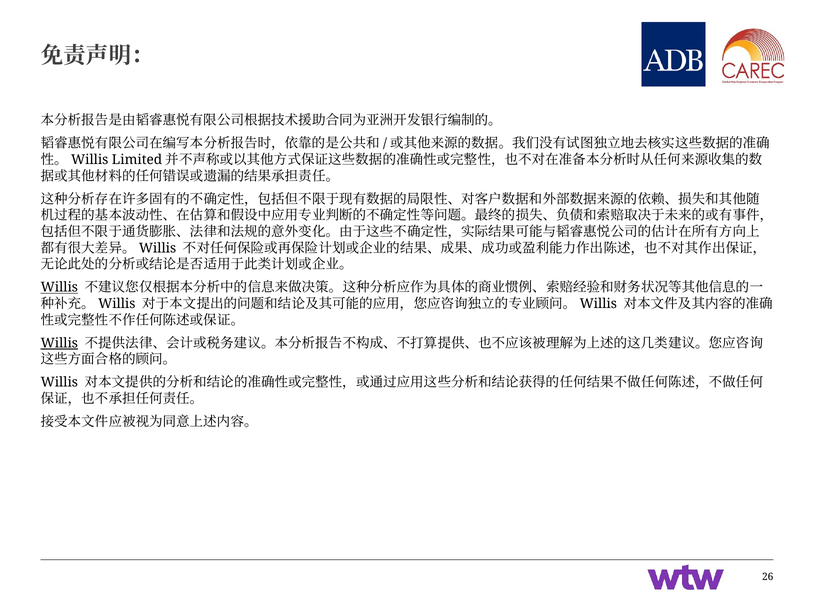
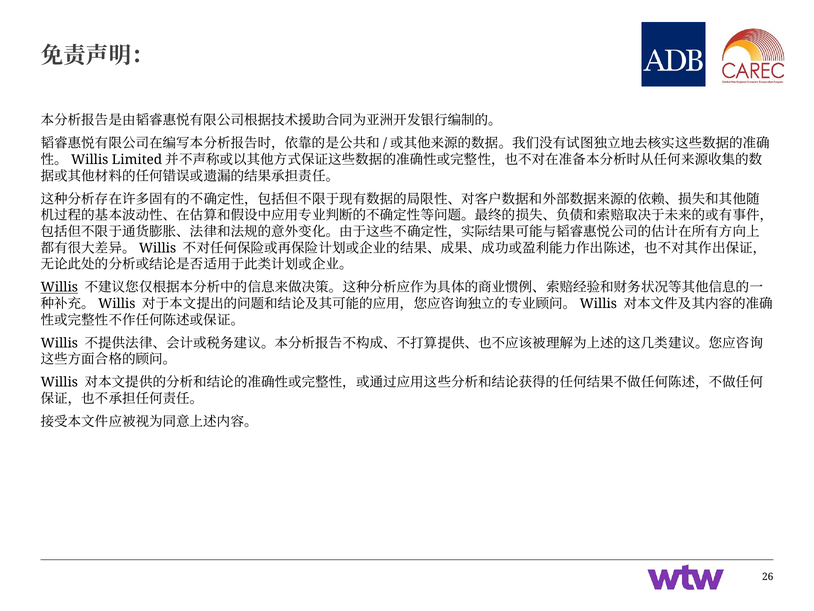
Willis underline: present -> none (59, 343)
